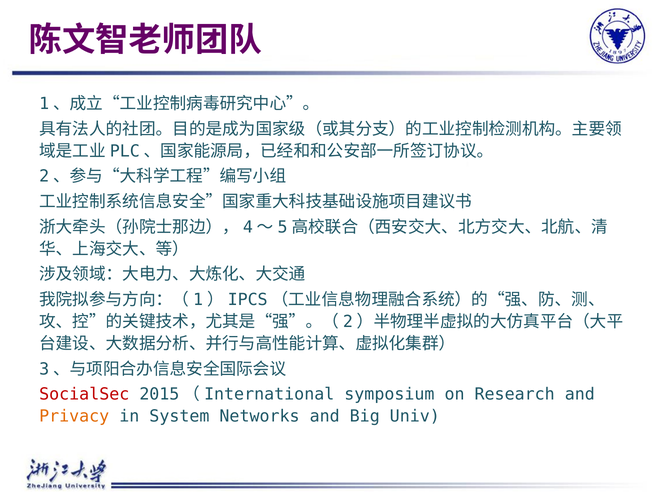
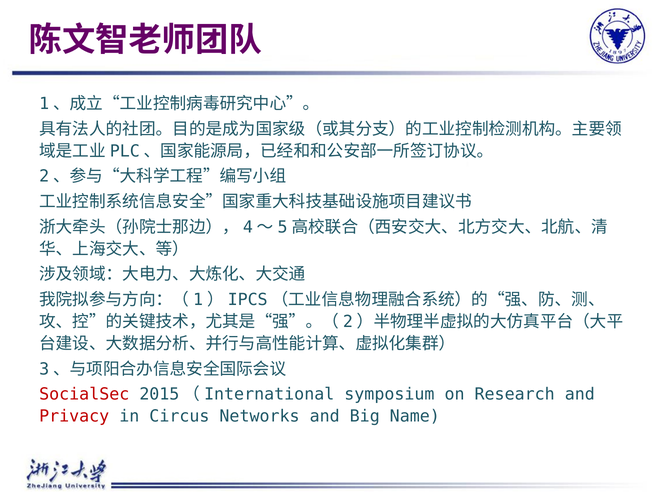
Privacy colour: orange -> red (74, 416)
System: System -> Circus (179, 416)
Univ: Univ -> Name (415, 416)
